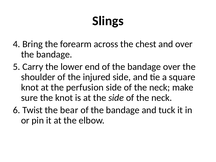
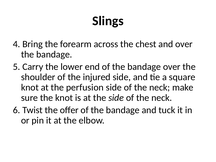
bear: bear -> offer (69, 110)
